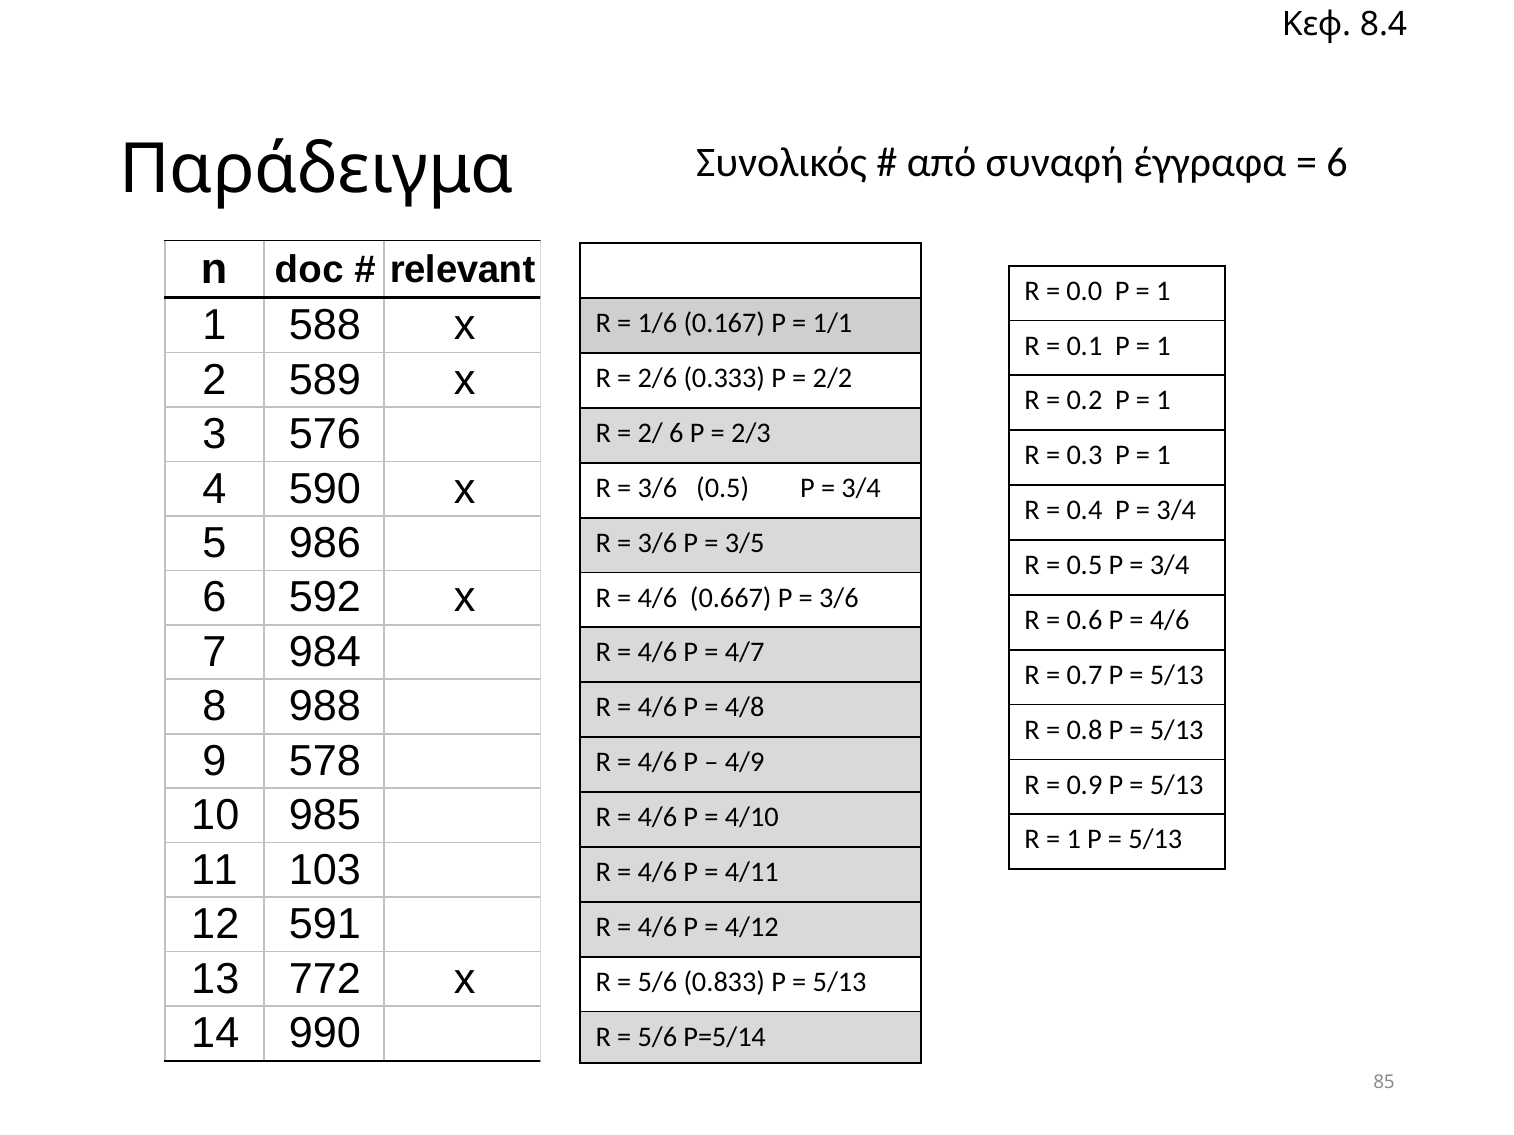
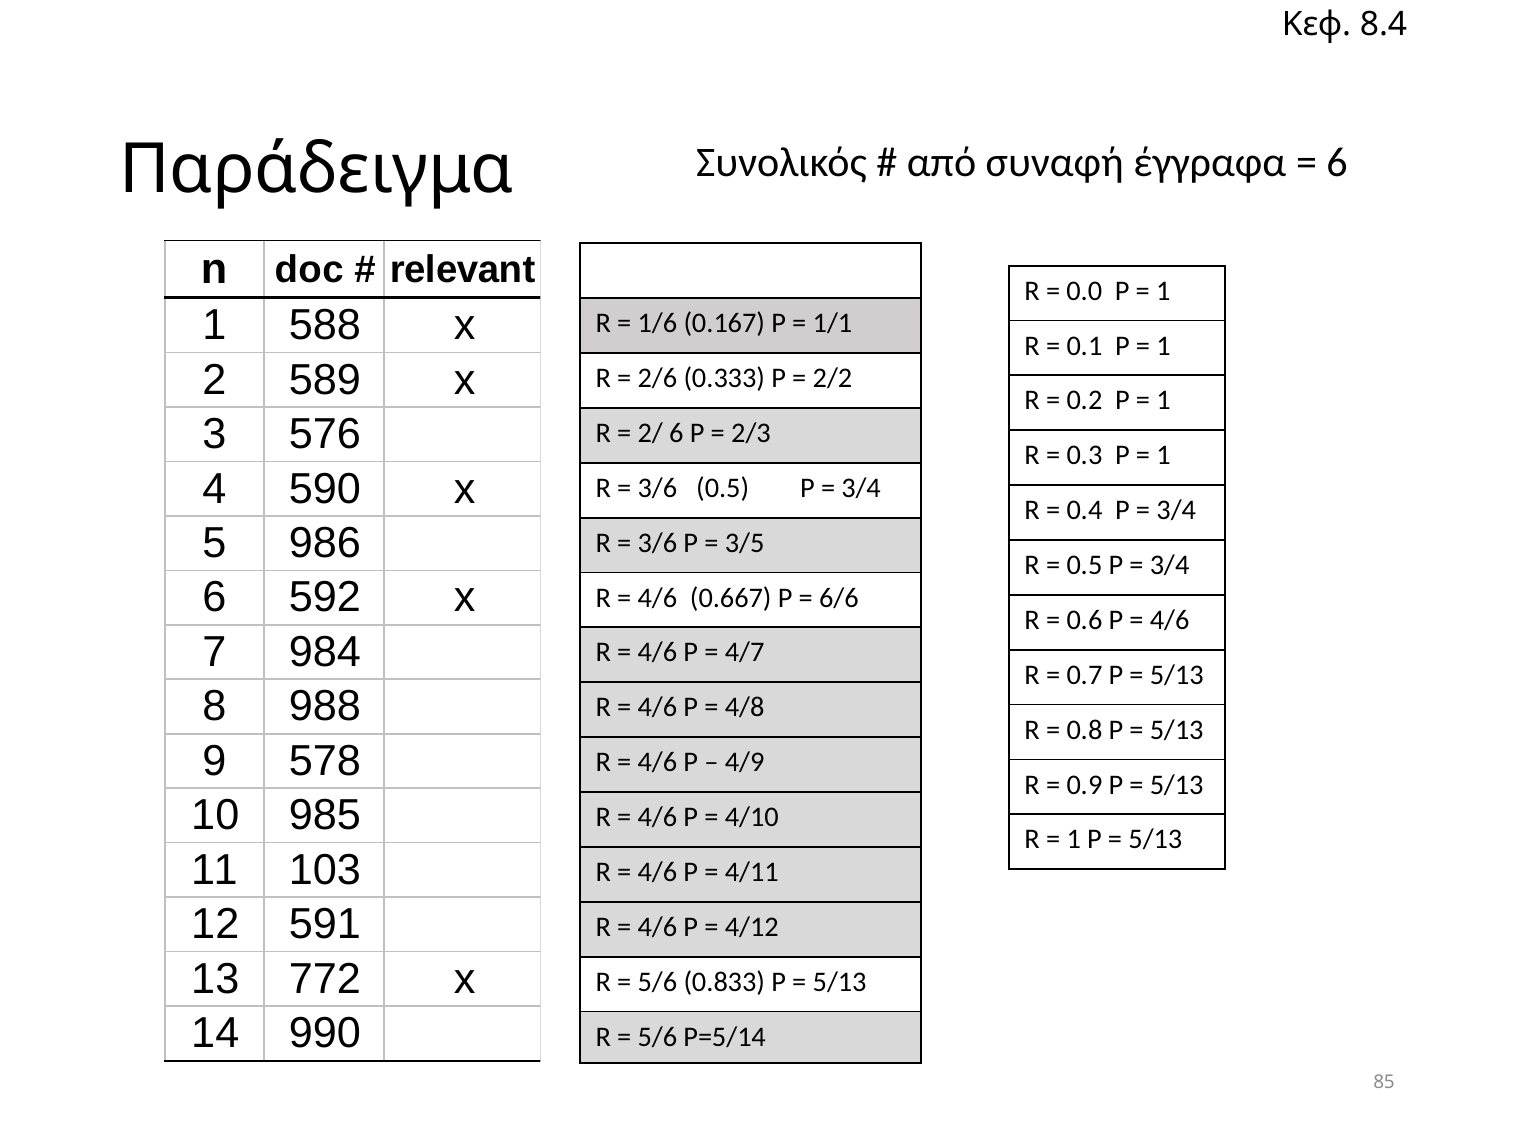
3/6: 3/6 -> 6/6 (839, 598)
